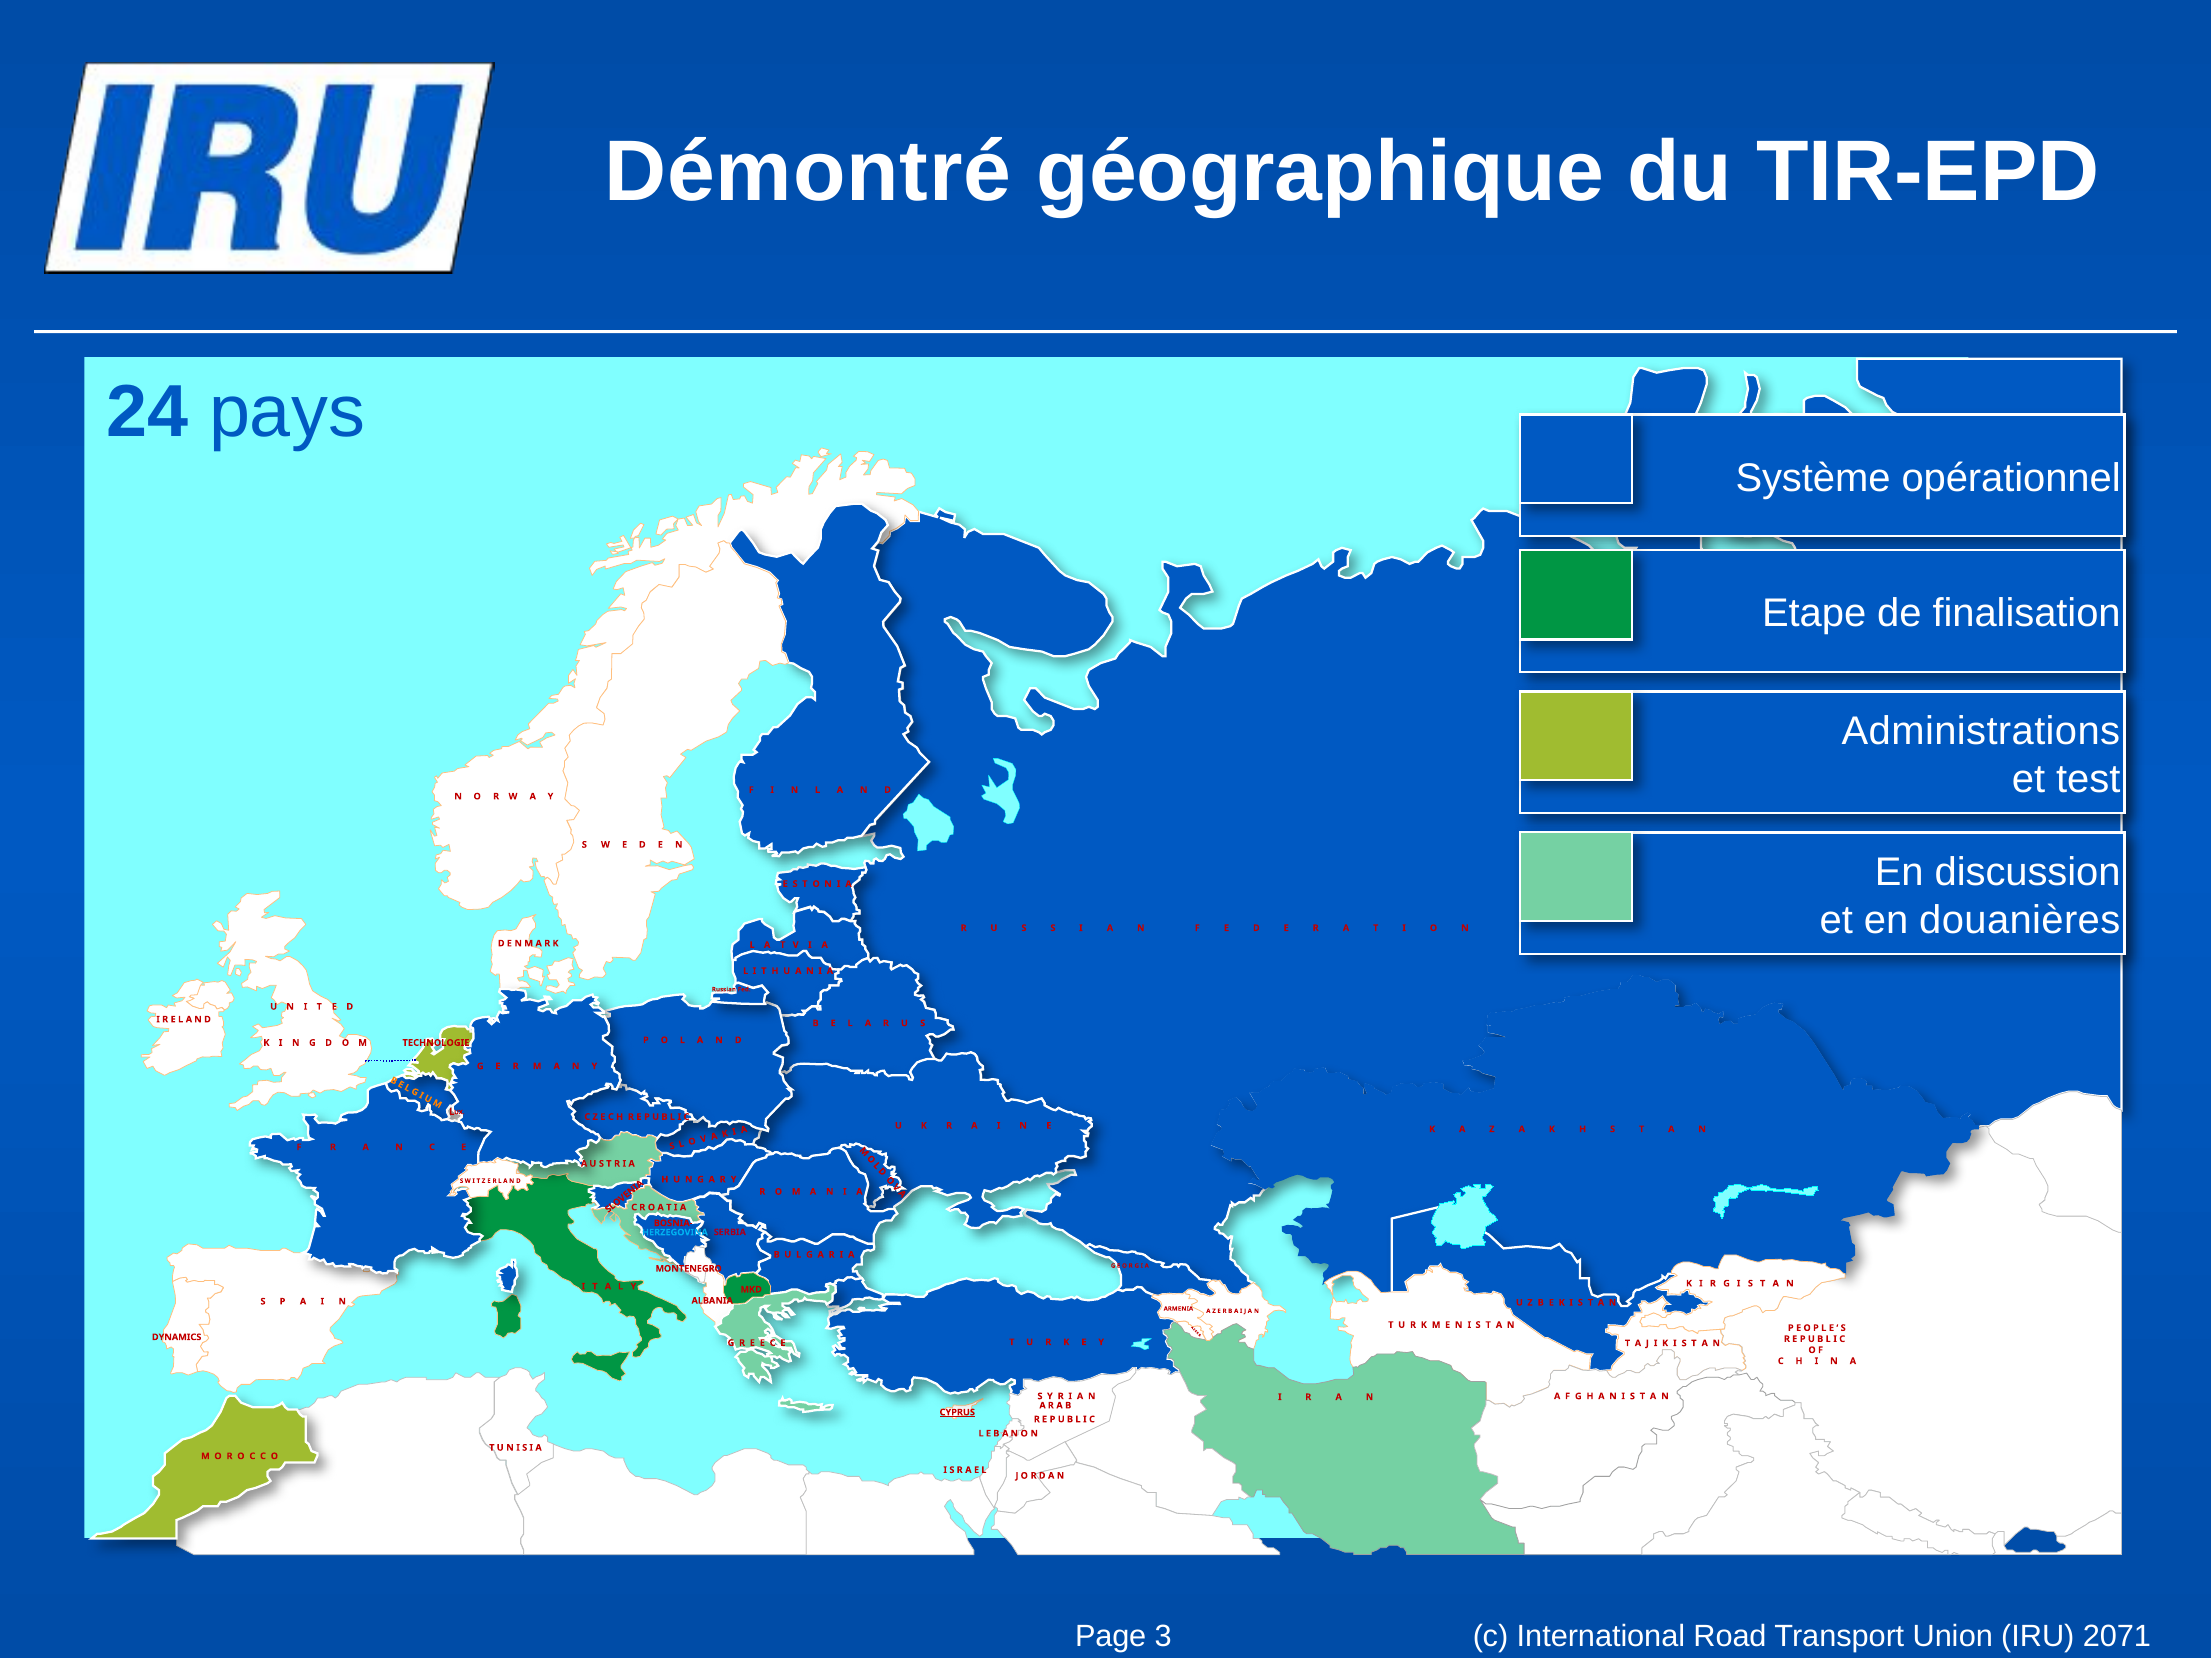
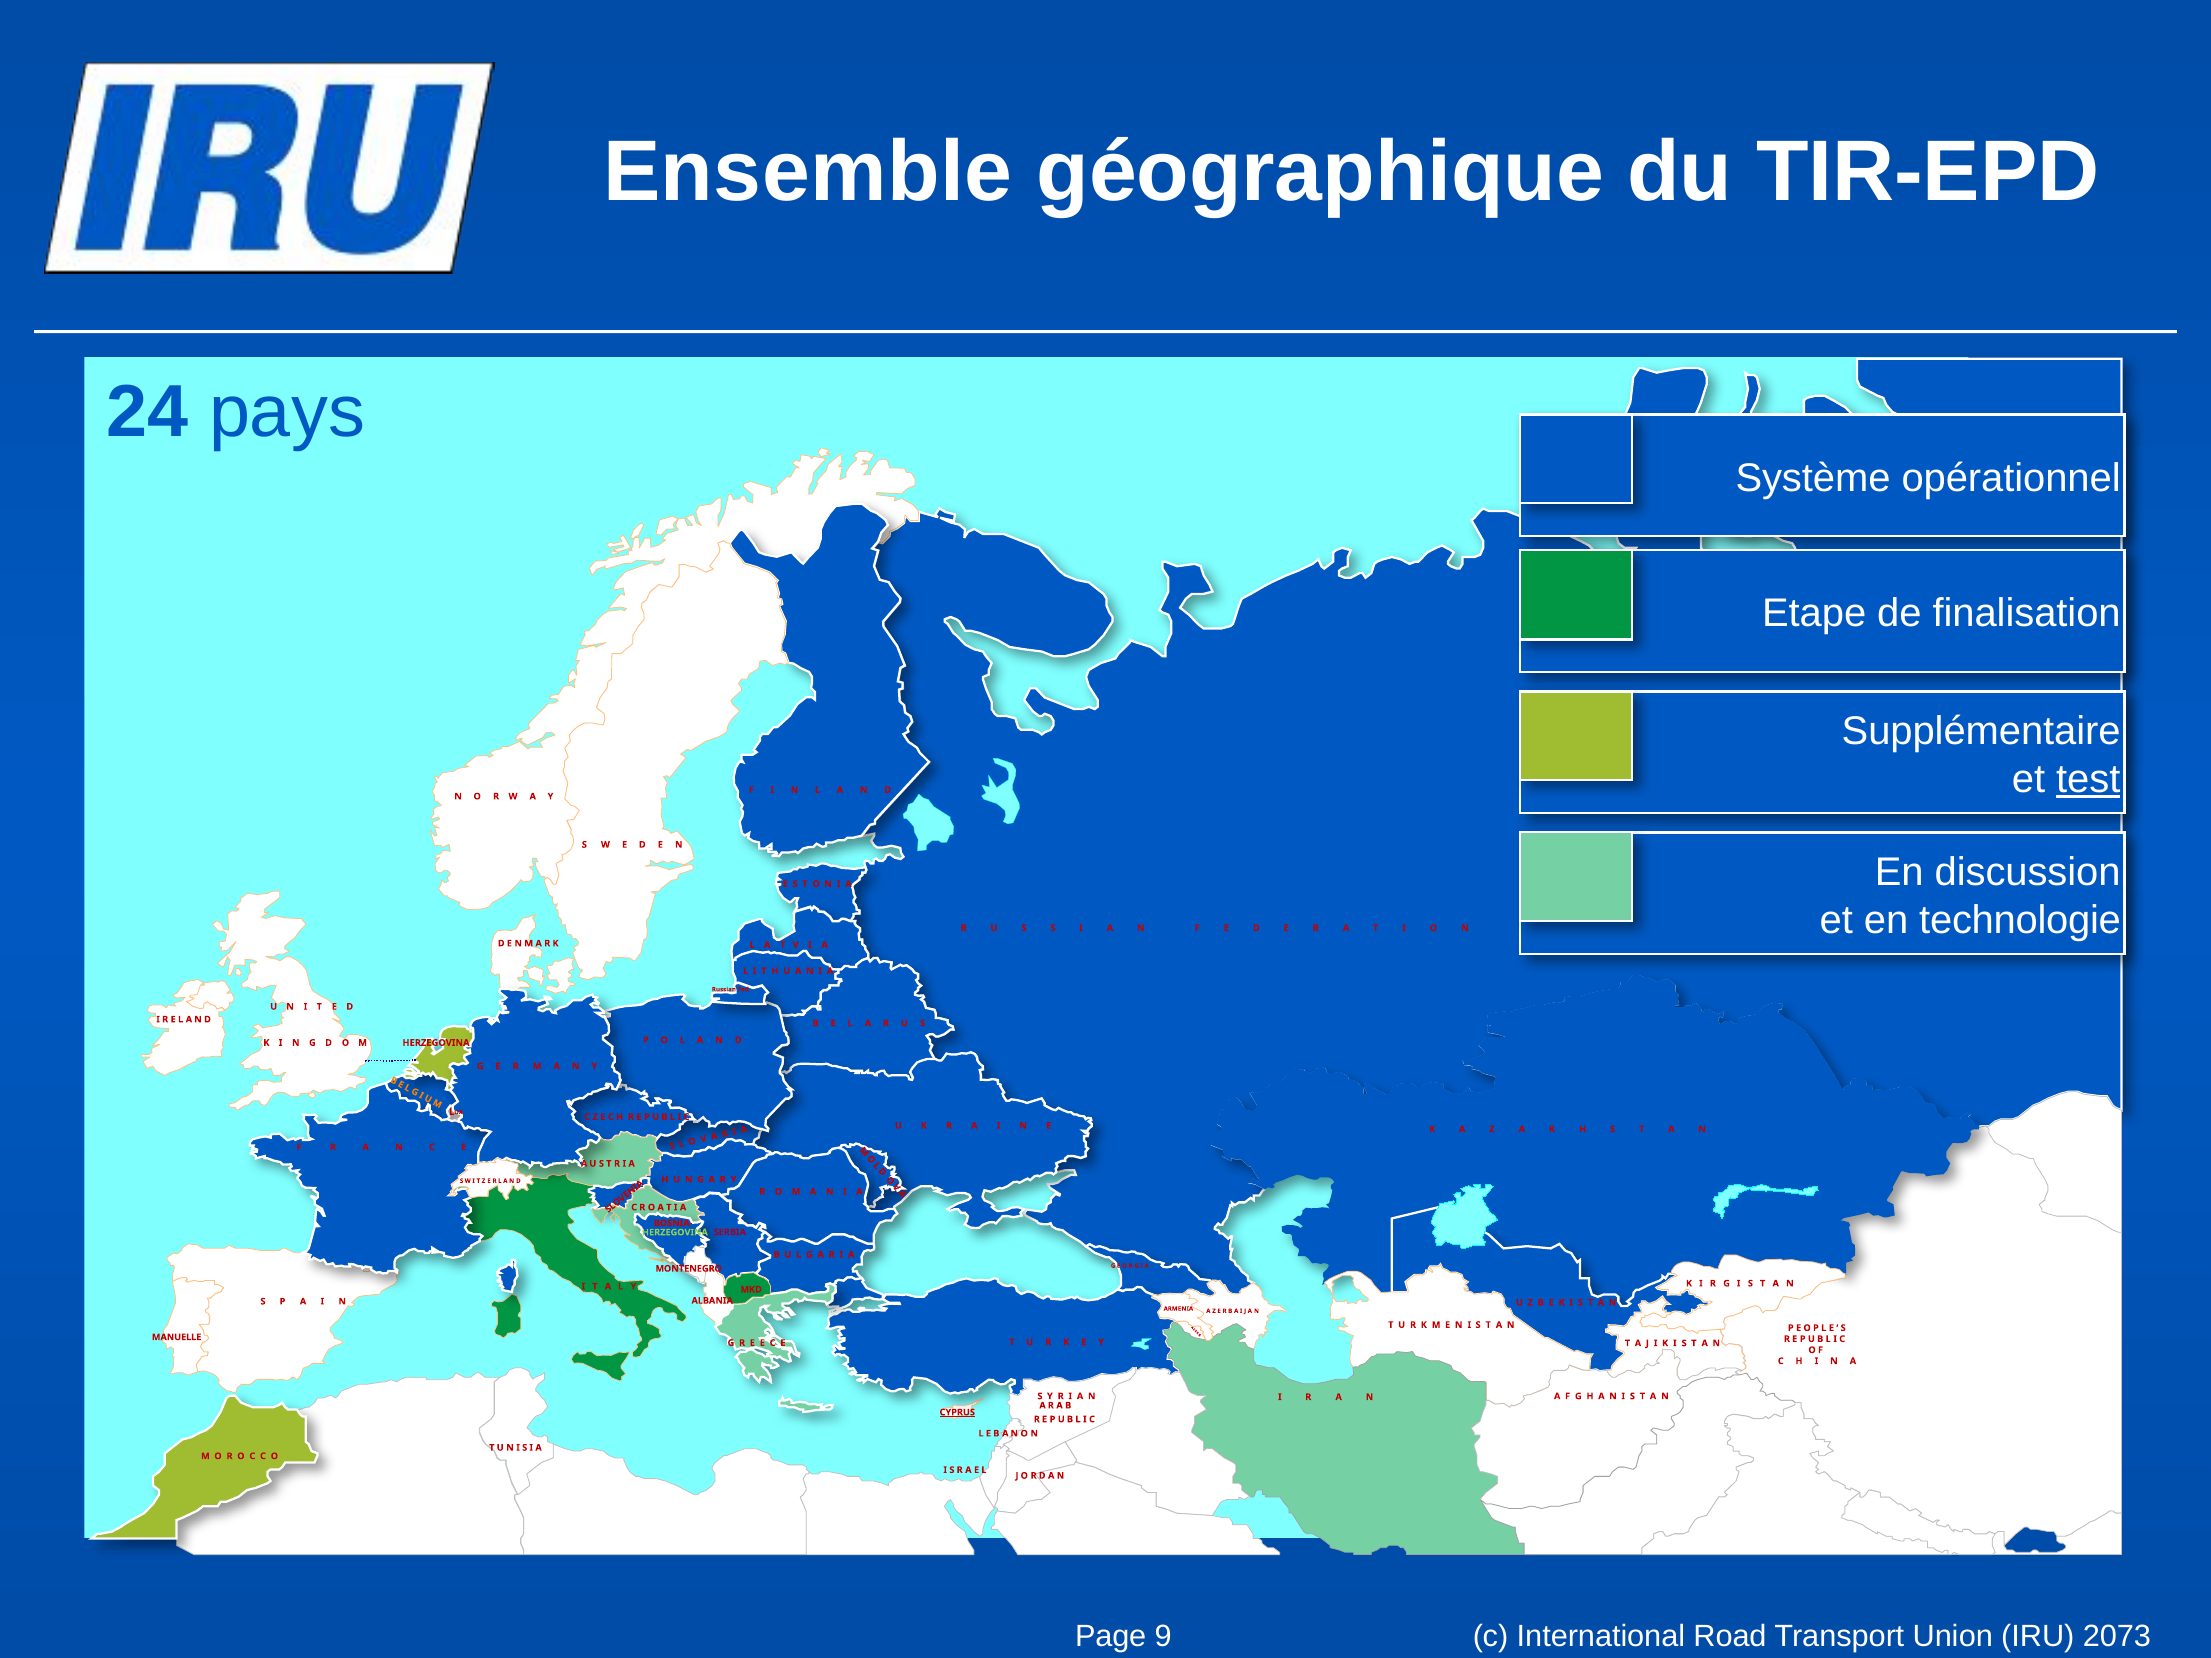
Démontré: Démontré -> Ensemble (808, 172)
Administrations: Administrations -> Supplémentaire (1981, 731)
test underline: none -> present (2088, 779)
douanières: douanières -> technologie (2020, 920)
TECHNOLOGIE: TECHNOLOGIE -> HERZEGOVINA (436, 1043)
HERZEGOVINA colour: light blue -> light green (675, 1233)
DYNAMICS: DYNAMICS -> MANUELLE (177, 1337)
3: 3 -> 9 (1163, 1636)
2071: 2071 -> 2073 (2117, 1636)
